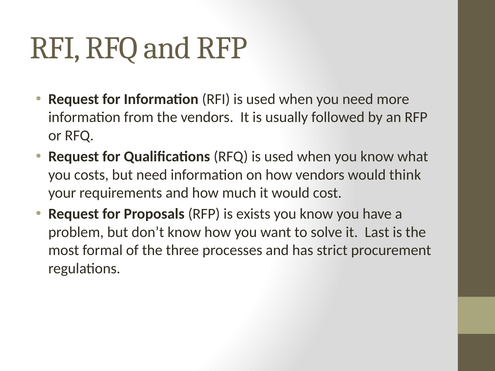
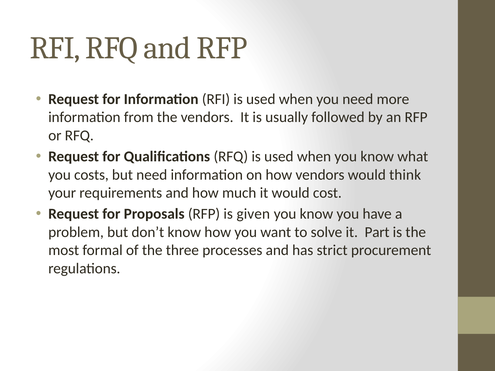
exists: exists -> given (253, 214)
Last: Last -> Part (377, 232)
